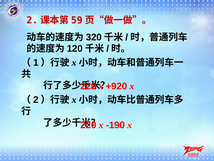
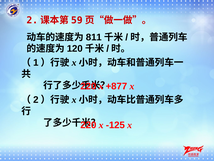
320: 320 -> 811 (94, 37)
+920: +920 -> +877 (116, 86)
-190: -190 -> -125 (115, 125)
